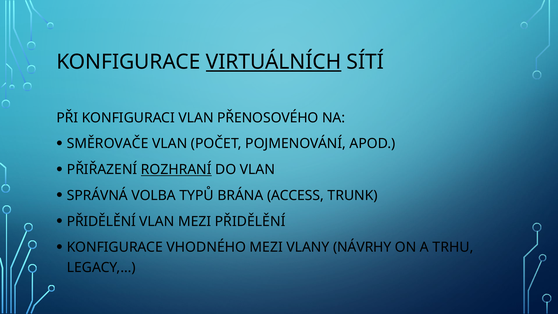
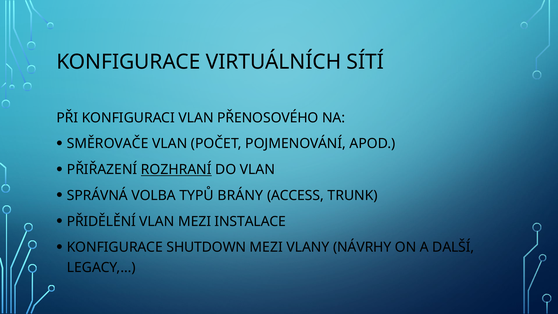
VIRTUÁLNÍCH underline: present -> none (274, 62)
BRÁNA: BRÁNA -> BRÁNY (240, 195)
MEZI PŘIDĚLĚNÍ: PŘIDĚLĚNÍ -> INSTALACE (250, 221)
VHODNÉHO: VHODNÉHO -> SHUTDOWN (206, 247)
TRHU: TRHU -> DALŠÍ (453, 247)
